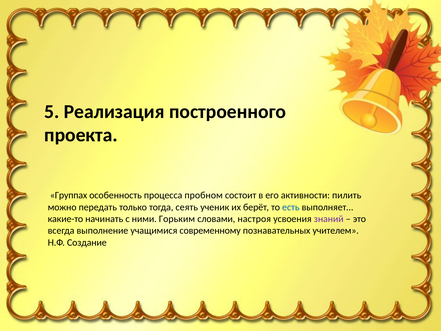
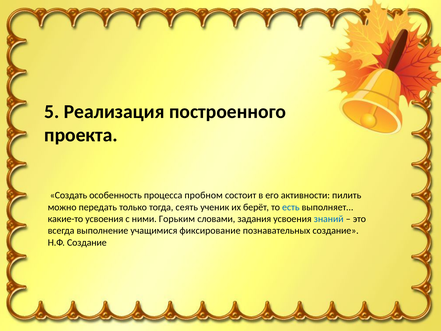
Группах: Группах -> Создать (69, 195)
какие-то начинать: начинать -> усвоения (104, 219)
настроя: настроя -> задания (254, 219)
знаний colour: purple -> blue (329, 219)
современному: современному -> фиксирование (210, 231)
познавательных учителем: учителем -> создание (336, 231)
